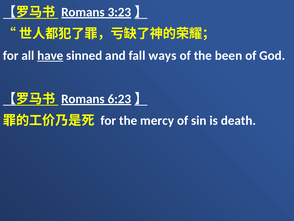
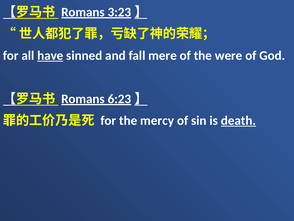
ways: ways -> mere (163, 55)
been: been -> were (229, 55)
death underline: none -> present (238, 120)
